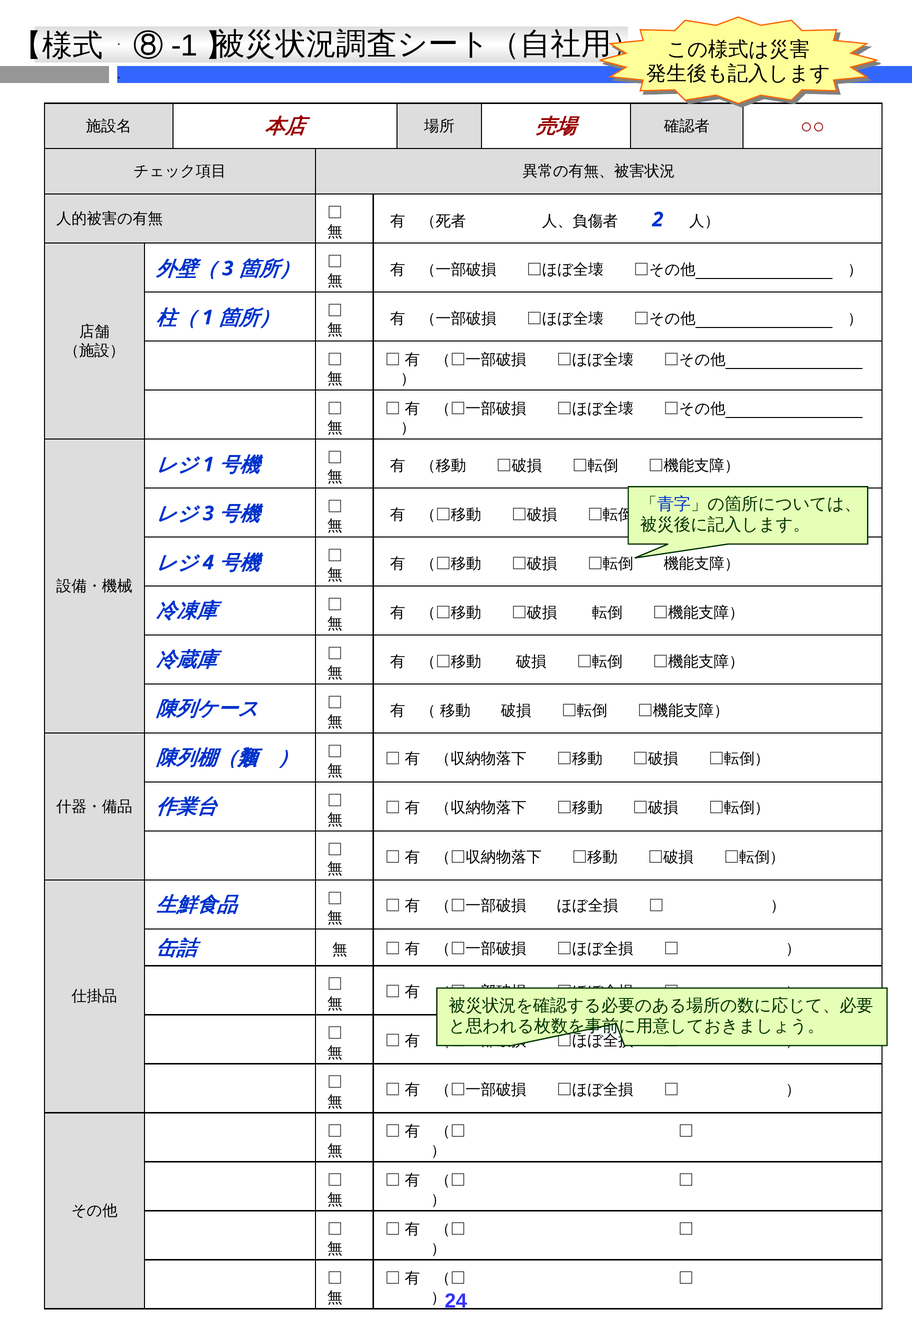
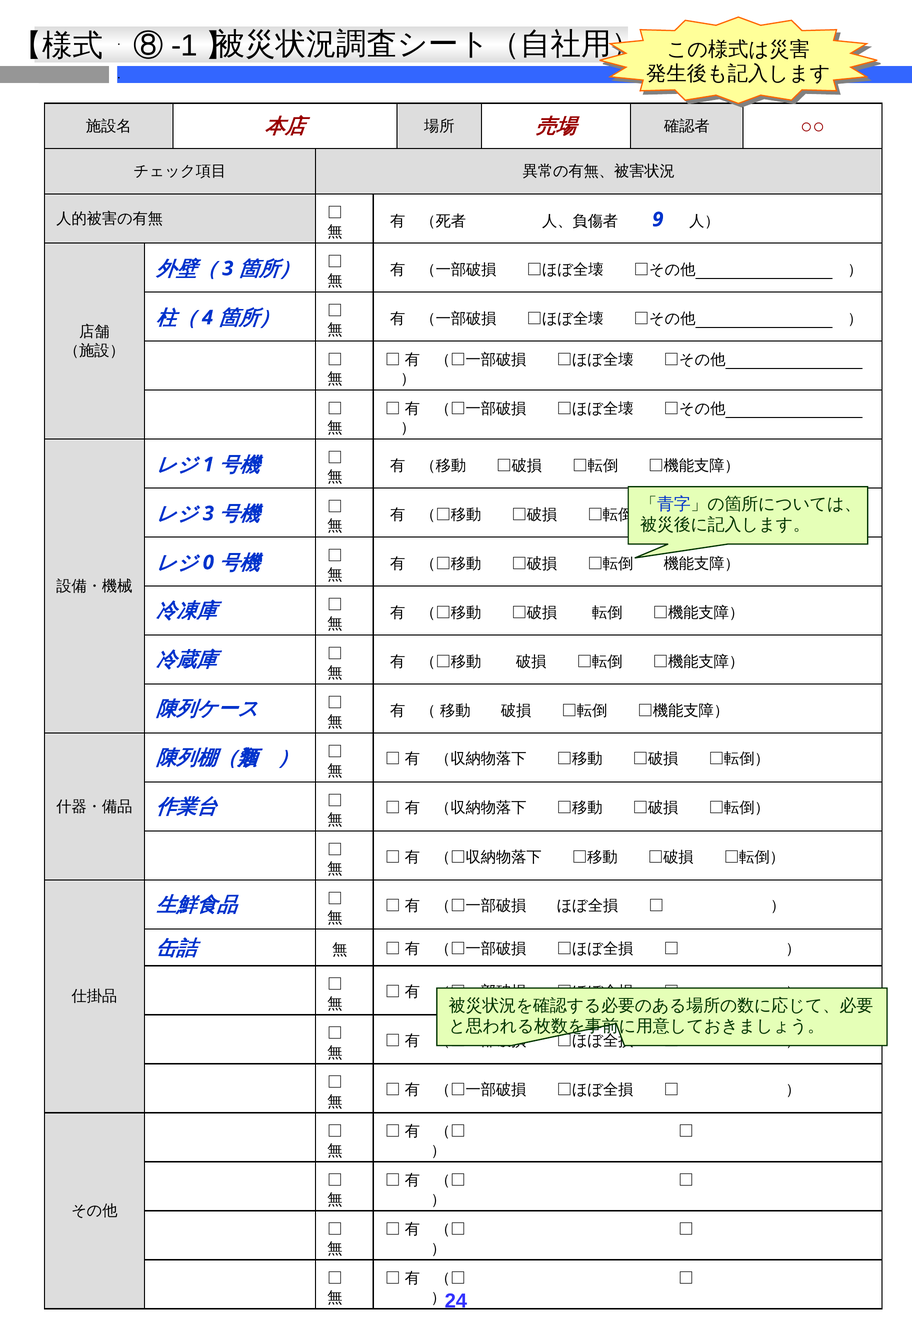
2: 2 -> 9 (658, 219)
1: 1 -> 4 (208, 317)
4: 4 -> 0 (208, 562)
